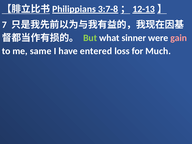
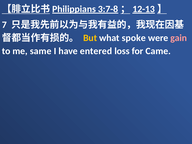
But colour: light green -> yellow (90, 38)
sinner: sinner -> spoke (134, 38)
Much: Much -> Came (158, 51)
